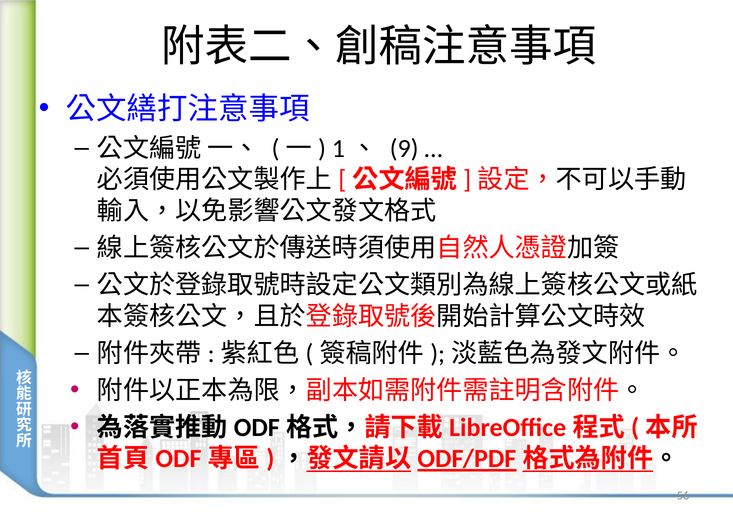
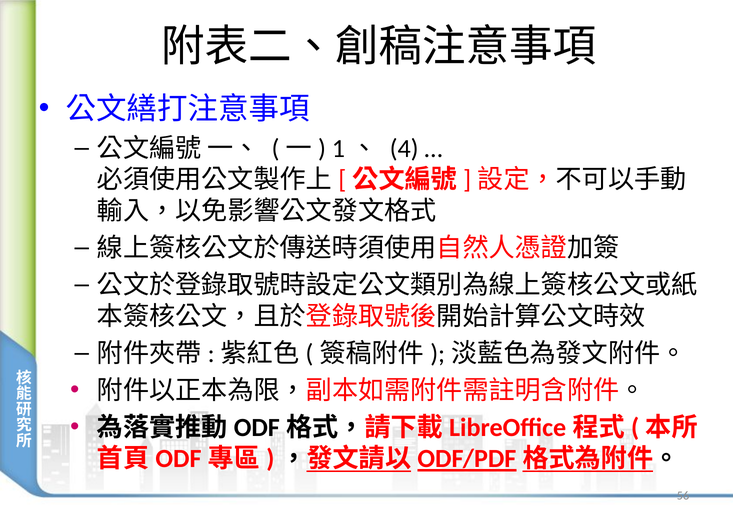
9: 9 -> 4 (404, 148)
